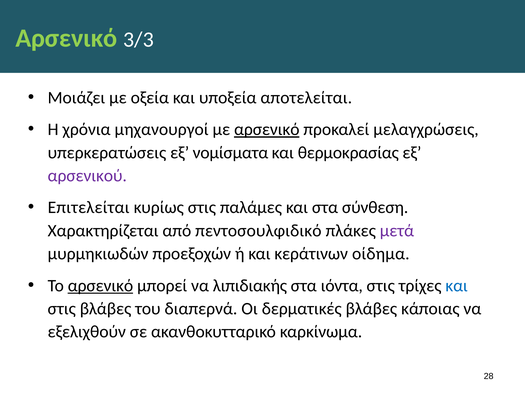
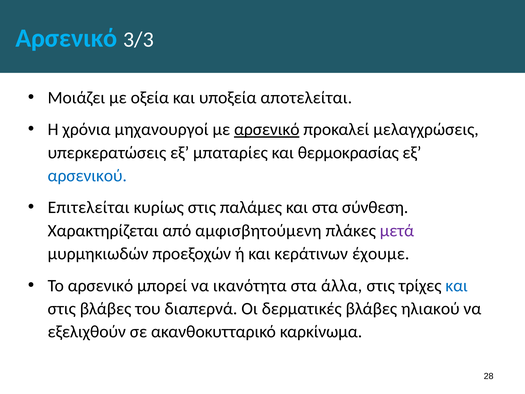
Αρσενικό colour: light green -> light blue (66, 38)
νομίσματα: νομίσματα -> μπαταρίες (230, 152)
αρσενικού colour: purple -> blue (87, 176)
πεντοσουλφιδικό: πεντοσουλφιδικό -> αμφισβητούμενη (258, 230)
οίδημα: οίδημα -> έχουμε (381, 254)
αρσενικό underline: present -> none (100, 285)
λιπιδιακής: λιπιδιακής -> ικανότητα (250, 285)
ιόντα: ιόντα -> άλλα (342, 285)
κάποιας: κάποιας -> ηλιακού (430, 308)
